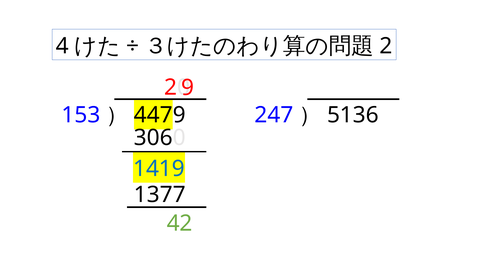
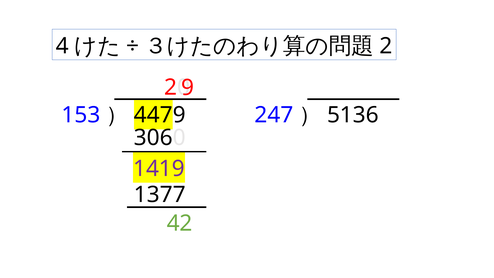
1419 colour: blue -> purple (159, 168)
